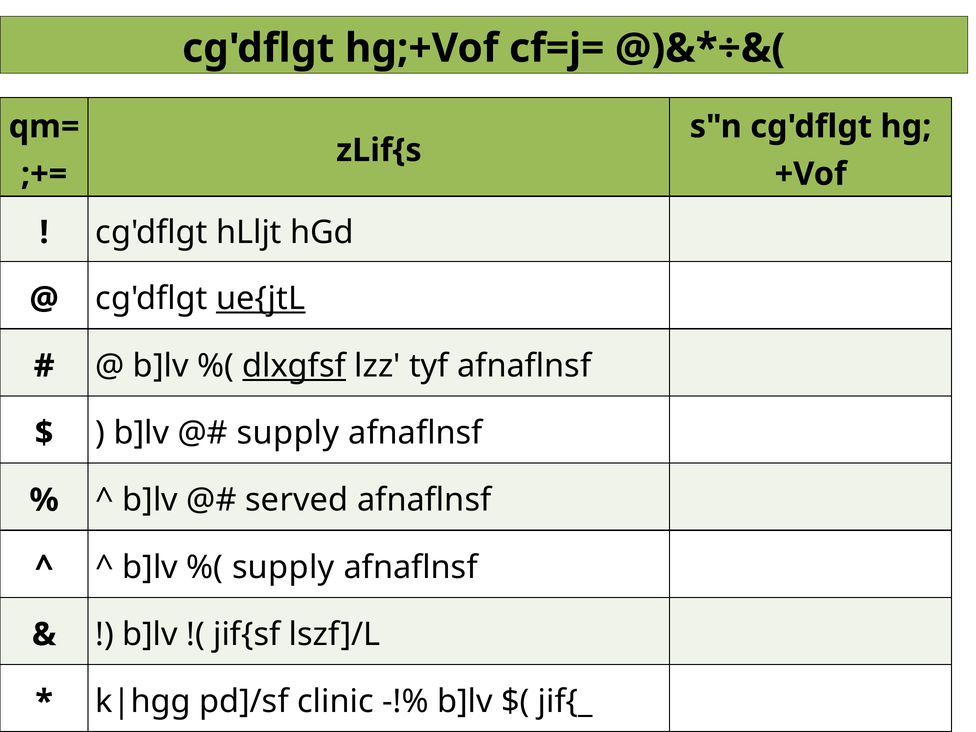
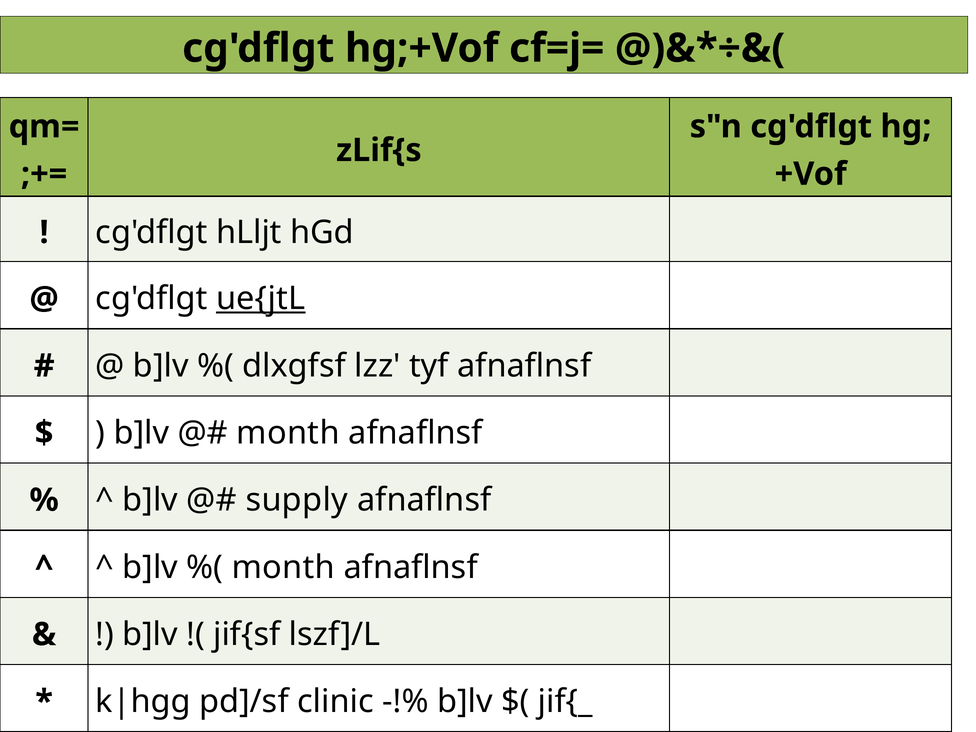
dlxgfsf underline: present -> none (294, 366)
supply: supply -> month (288, 433)
served: served -> supply (297, 500)
supply: supply -> month (283, 567)
